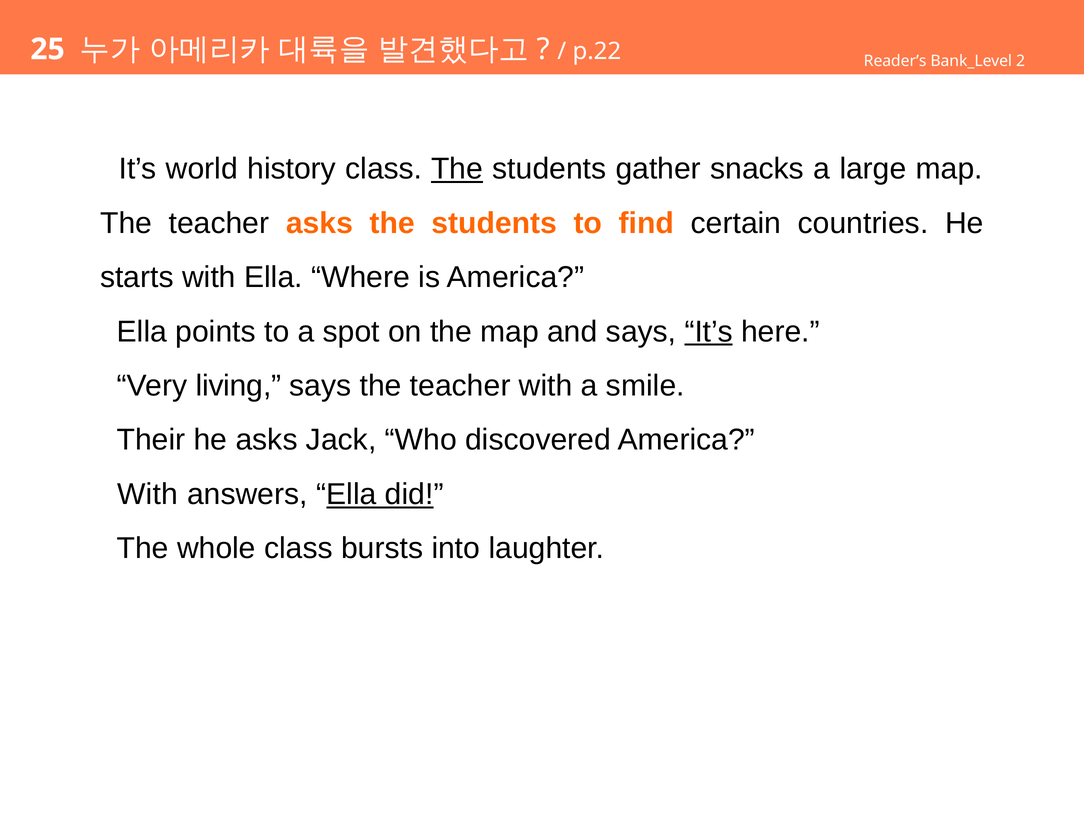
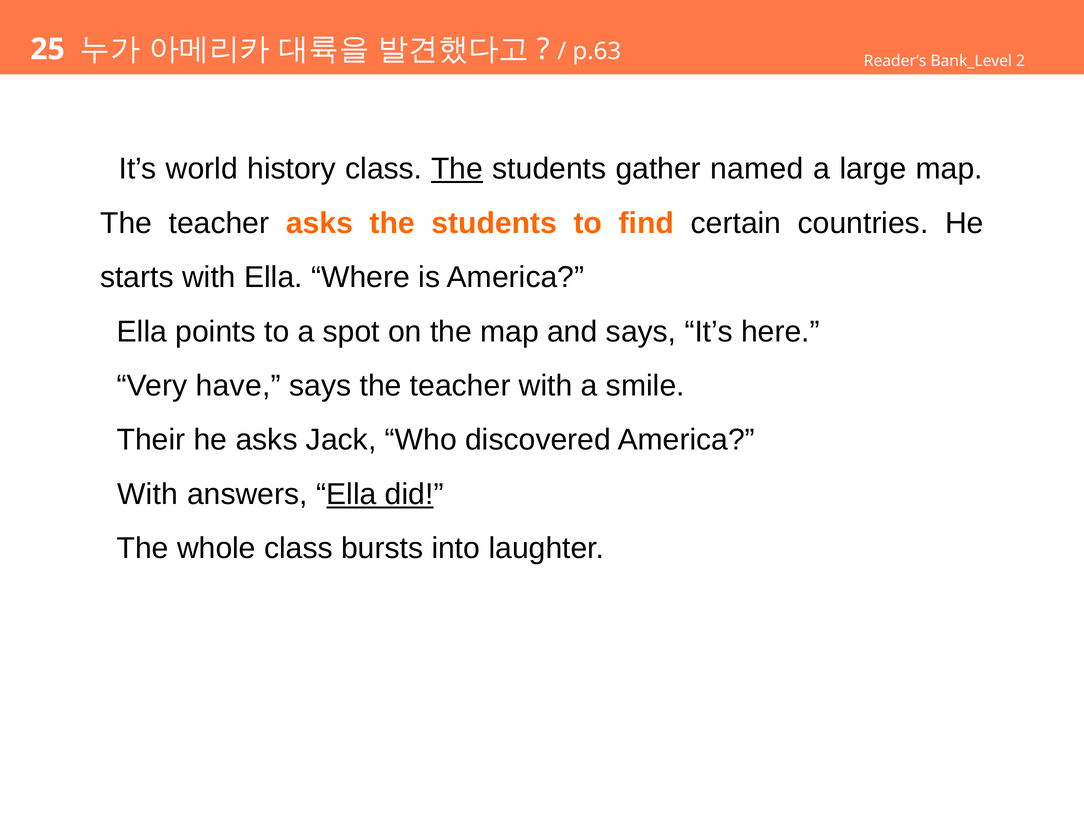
p.22: p.22 -> p.63 (597, 51)
snacks: snacks -> named (757, 169)
It’s underline: present -> none (709, 332)
living: living -> have (238, 386)
